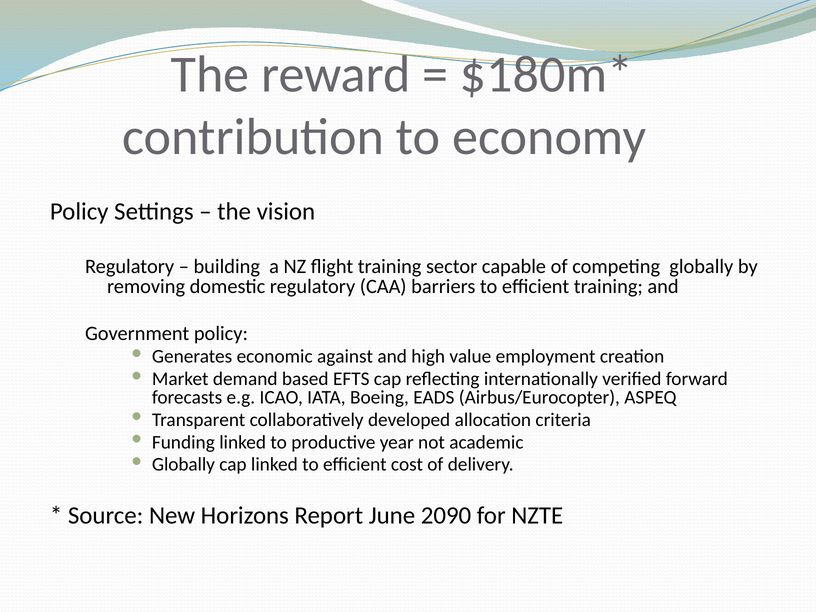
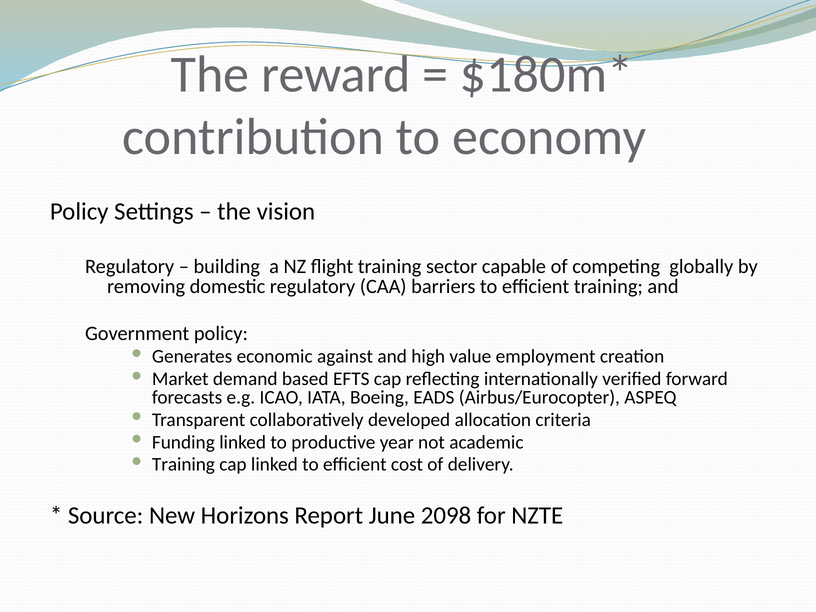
Globally: Globally -> Training (183, 465)
2090: 2090 -> 2098 (446, 515)
